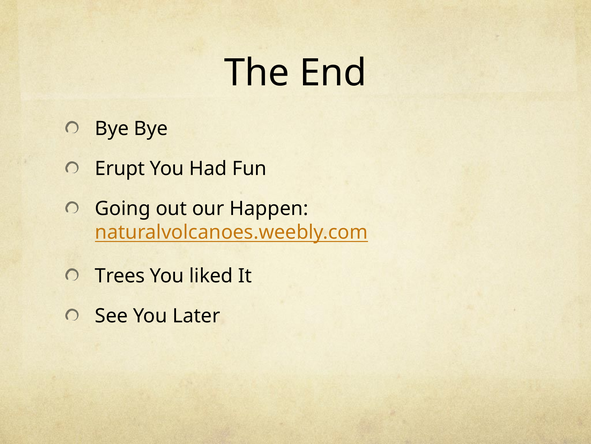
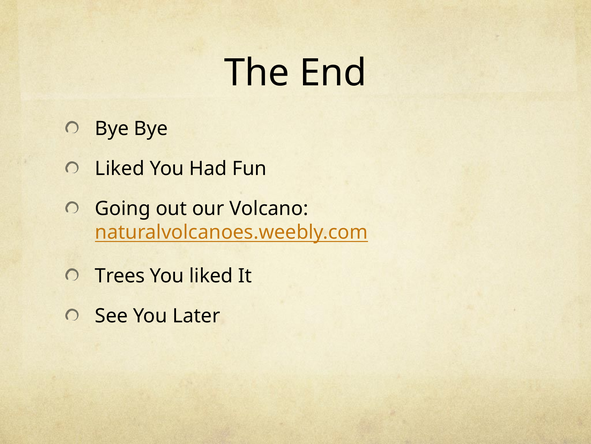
Erupt: Erupt -> Liked (120, 168)
Happen: Happen -> Volcano (269, 208)
